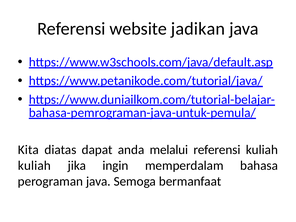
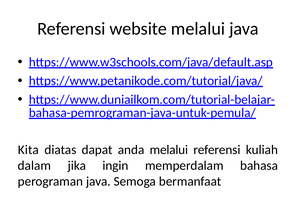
website jadikan: jadikan -> melalui (198, 29)
kuliah: kuliah -> dalam (34, 166)
